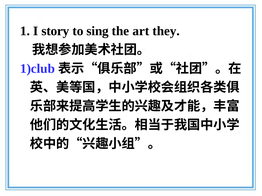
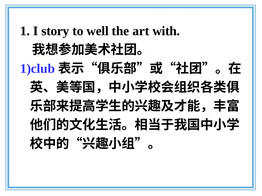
sing: sing -> well (98, 31)
they: they -> with (166, 31)
